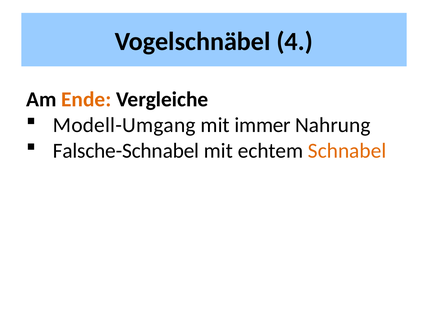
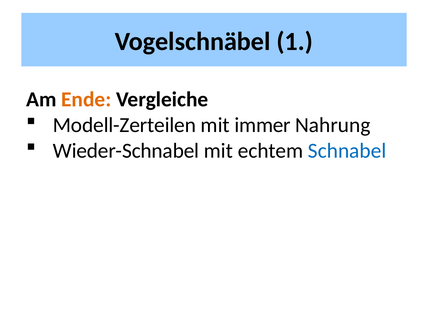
4: 4 -> 1 (295, 41)
Modell-Umgang: Modell-Umgang -> Modell-Zerteilen (124, 125)
Falsche-Schnabel: Falsche-Schnabel -> Wieder-Schnabel (126, 151)
Schnabel colour: orange -> blue (347, 151)
